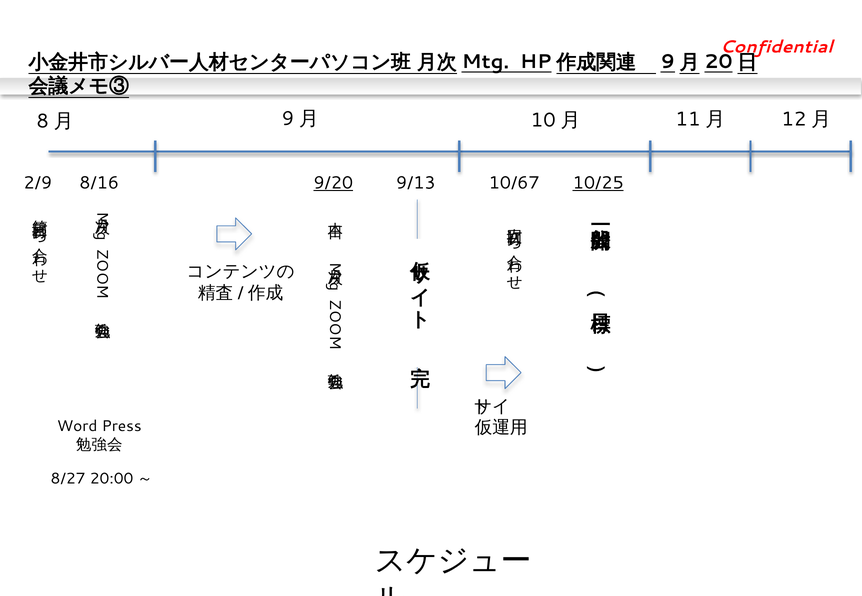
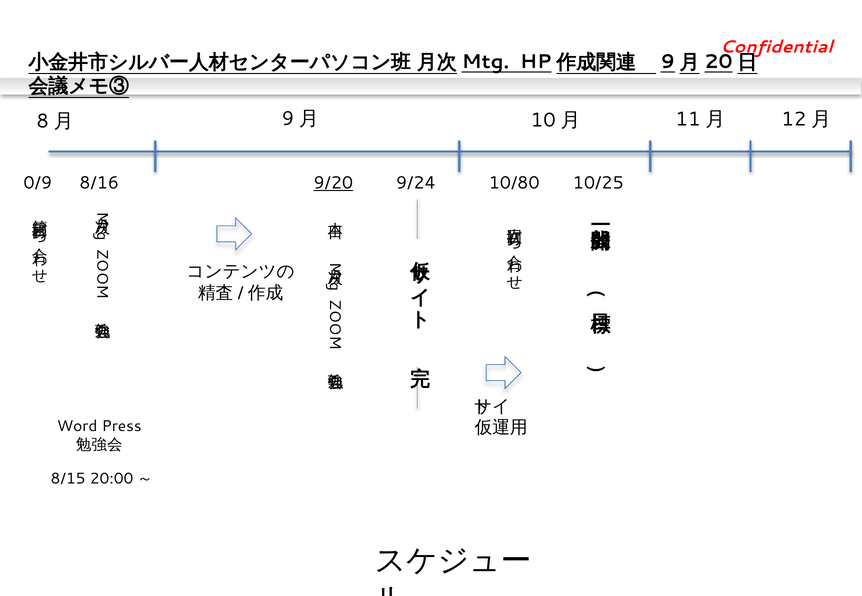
2/9: 2/9 -> 0/9 (38, 183)
9/13: 9/13 -> 9/24 (416, 183)
10/67: 10/67 -> 10/80 (514, 183)
10/25 underline: present -> none (598, 183)
8/27: 8/27 -> 8/15 (68, 479)
